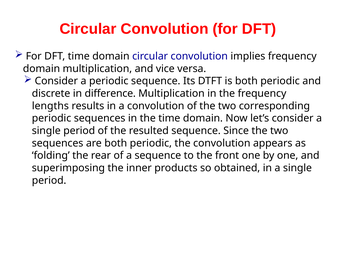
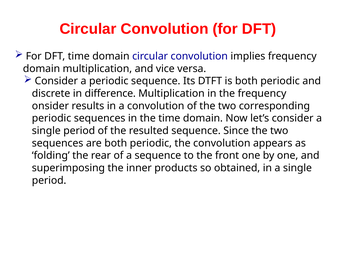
lengths: lengths -> onsider (50, 106)
